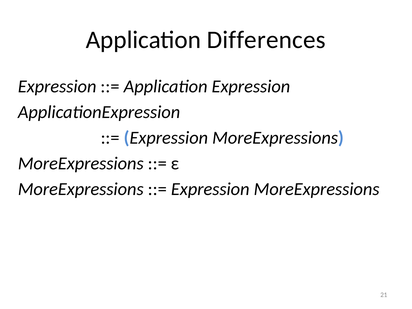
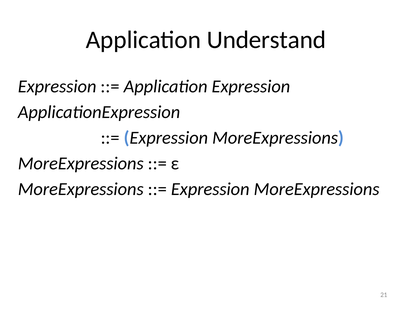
Differences: Differences -> Understand (266, 40)
